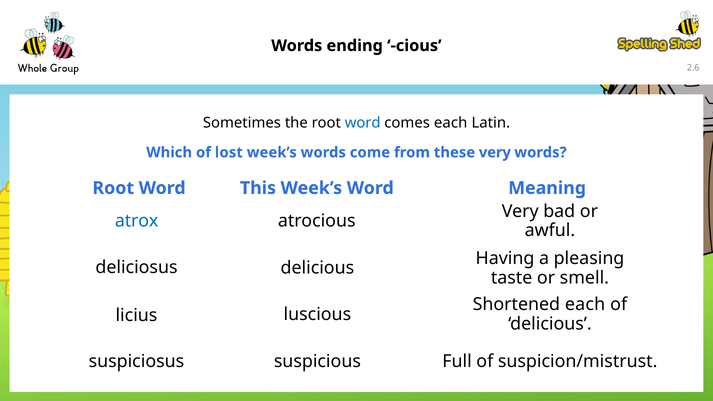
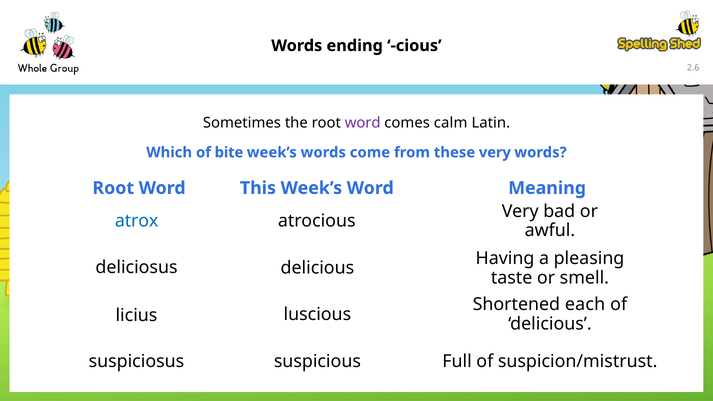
word colour: blue -> purple (363, 123)
comes each: each -> calm (451, 123)
lost: lost -> bite (229, 152)
